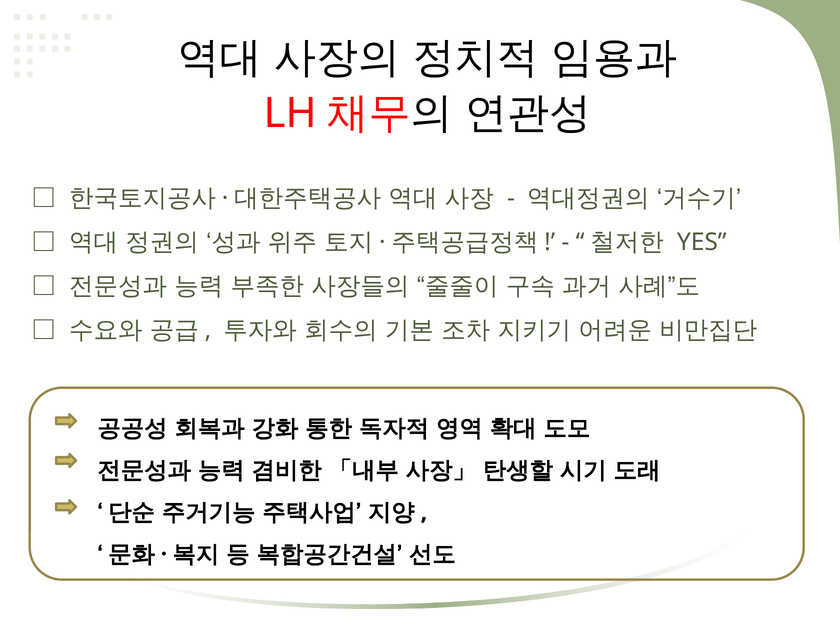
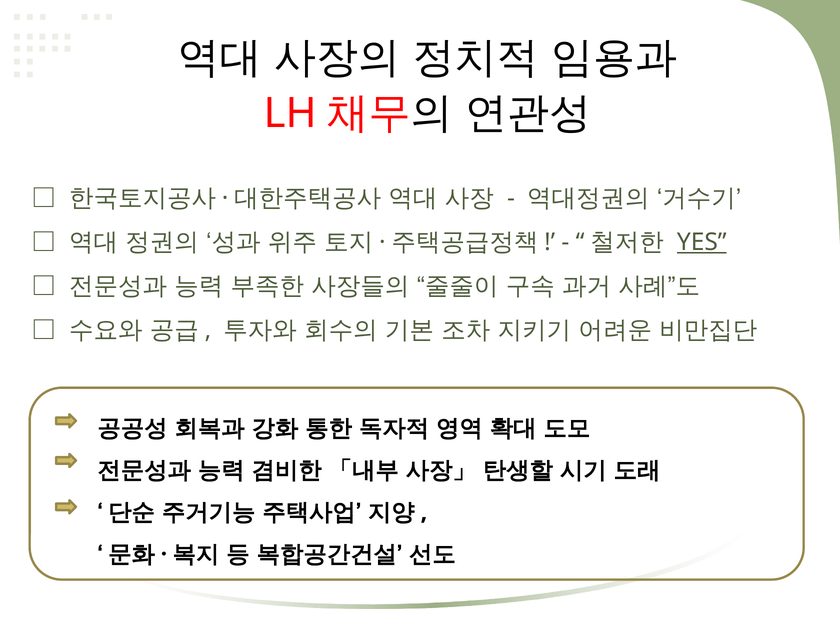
YES underline: none -> present (702, 242)
